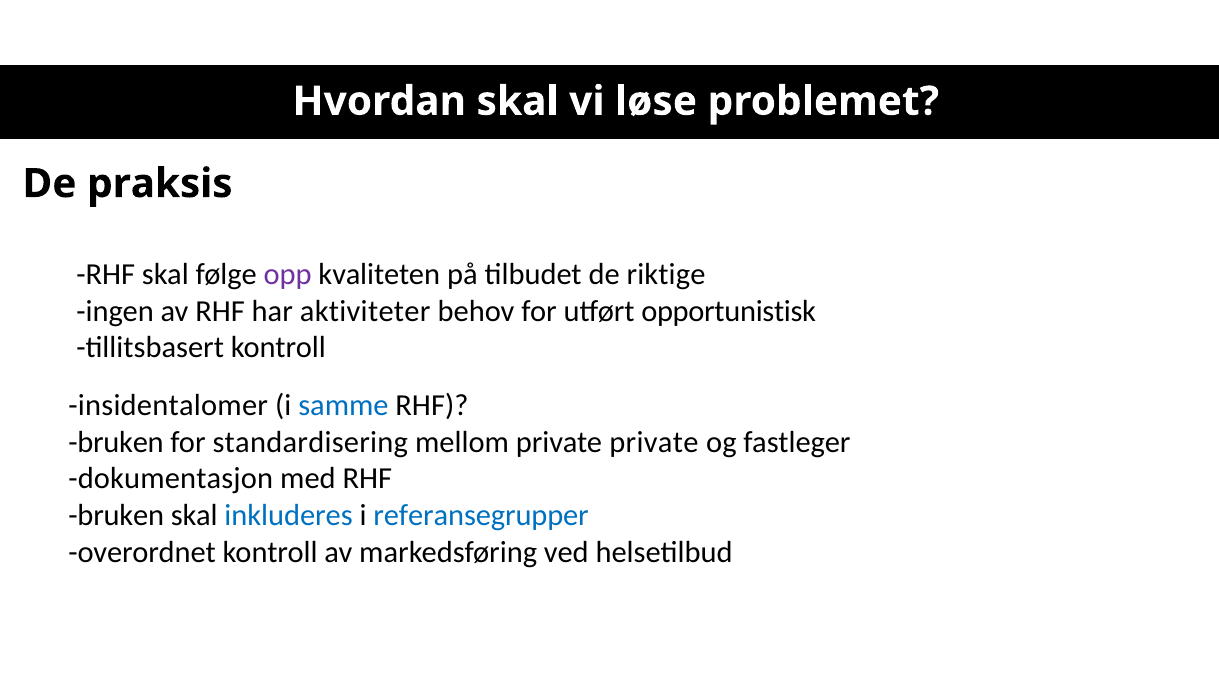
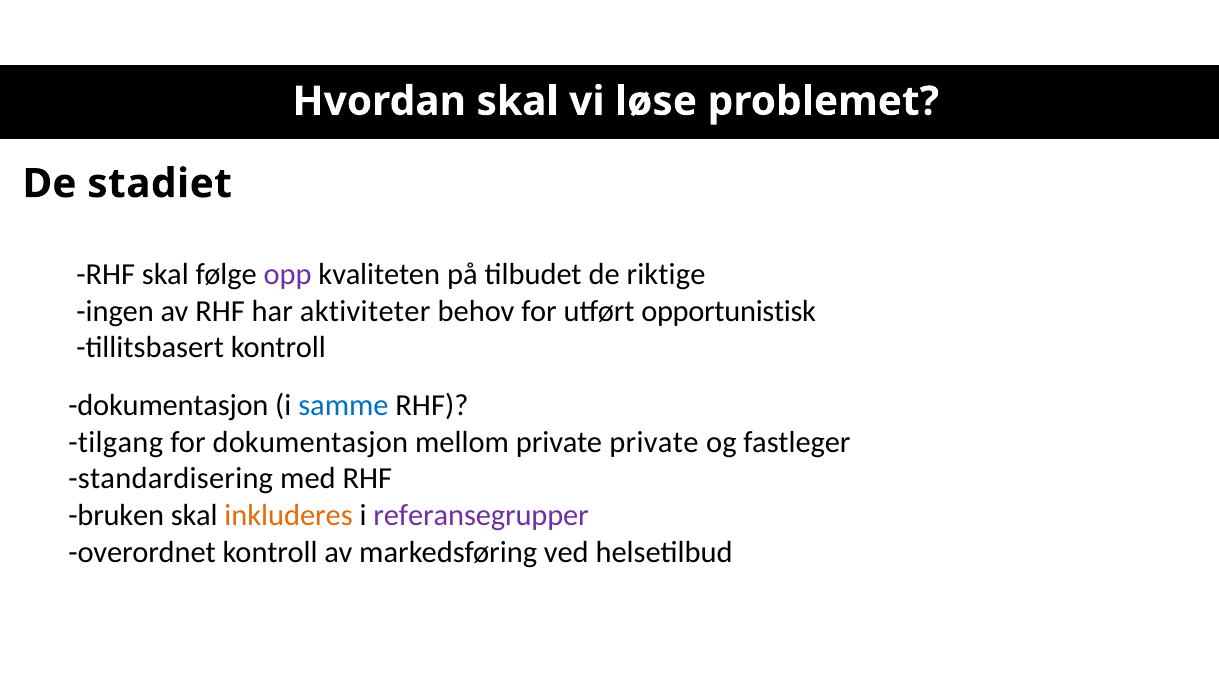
praksis: praksis -> stadiet (160, 184)
insidentalomer: insidentalomer -> dokumentasjon (168, 406)
bruken: bruken -> tilgang (116, 442)
for standardisering: standardisering -> dokumentasjon (310, 442)
dokumentasjon: dokumentasjon -> standardisering (171, 479)
inkluderes colour: blue -> orange (289, 515)
referansegrupper colour: blue -> purple (481, 515)
